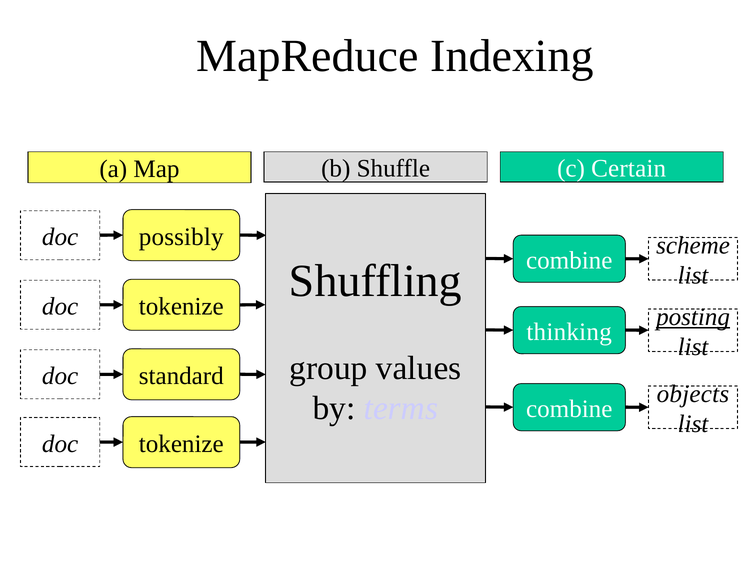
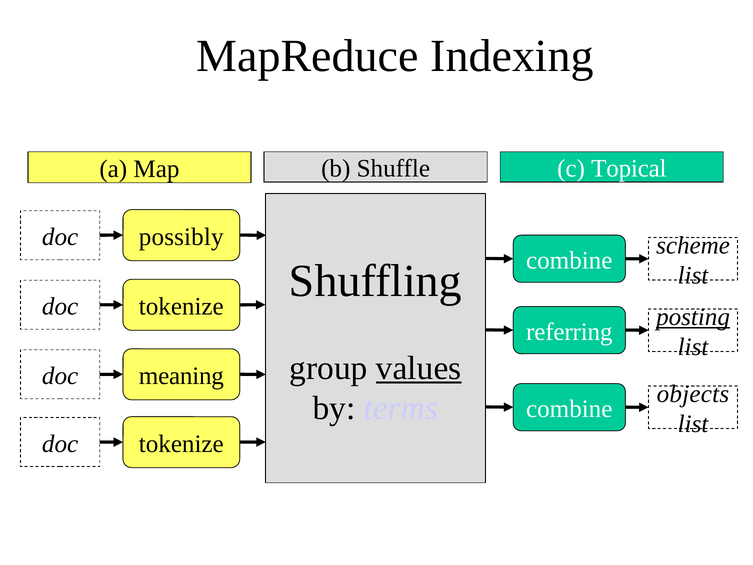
Certain: Certain -> Topical (629, 169)
thinking: thinking -> referring (569, 332)
values underline: none -> present (419, 368)
standard: standard -> meaning (181, 376)
